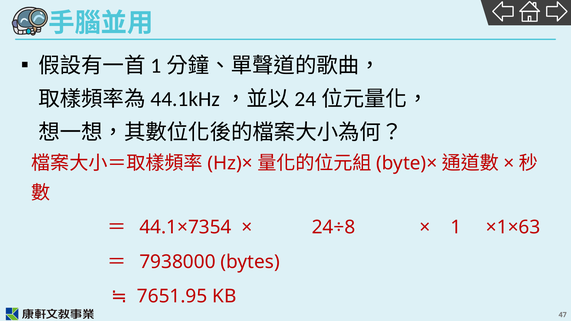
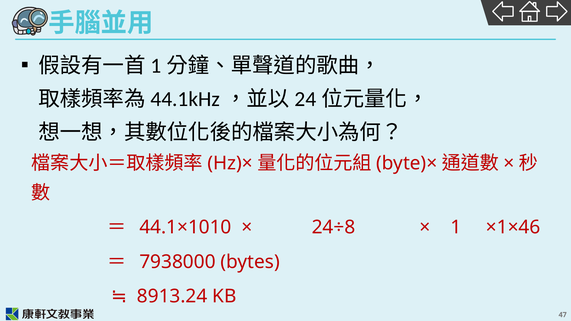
44.1×7354: 44.1×7354 -> 44.1×1010 (185, 228)
×1×63: ×1×63 -> ×1×46 (513, 228)
7651.95: 7651.95 -> 8913.24 (172, 296)
